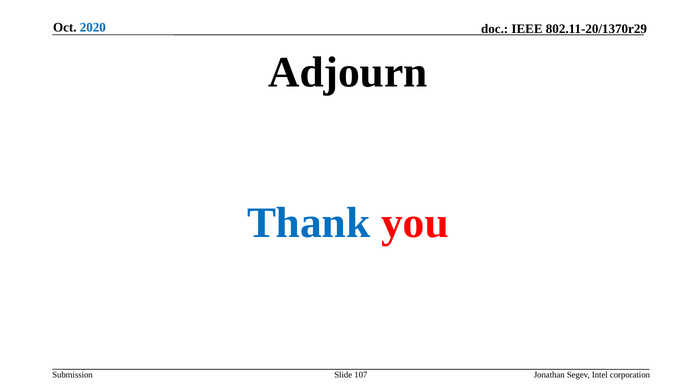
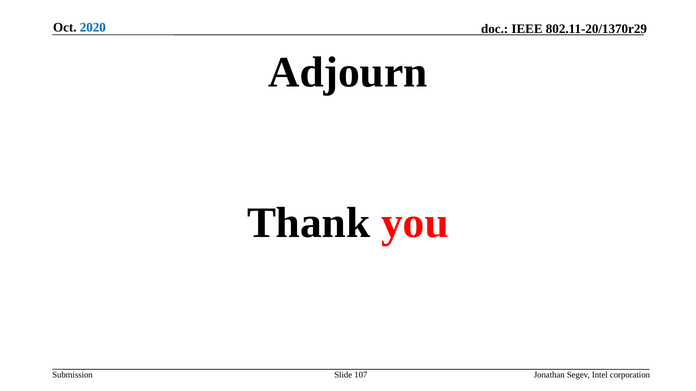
Thank colour: blue -> black (309, 223)
